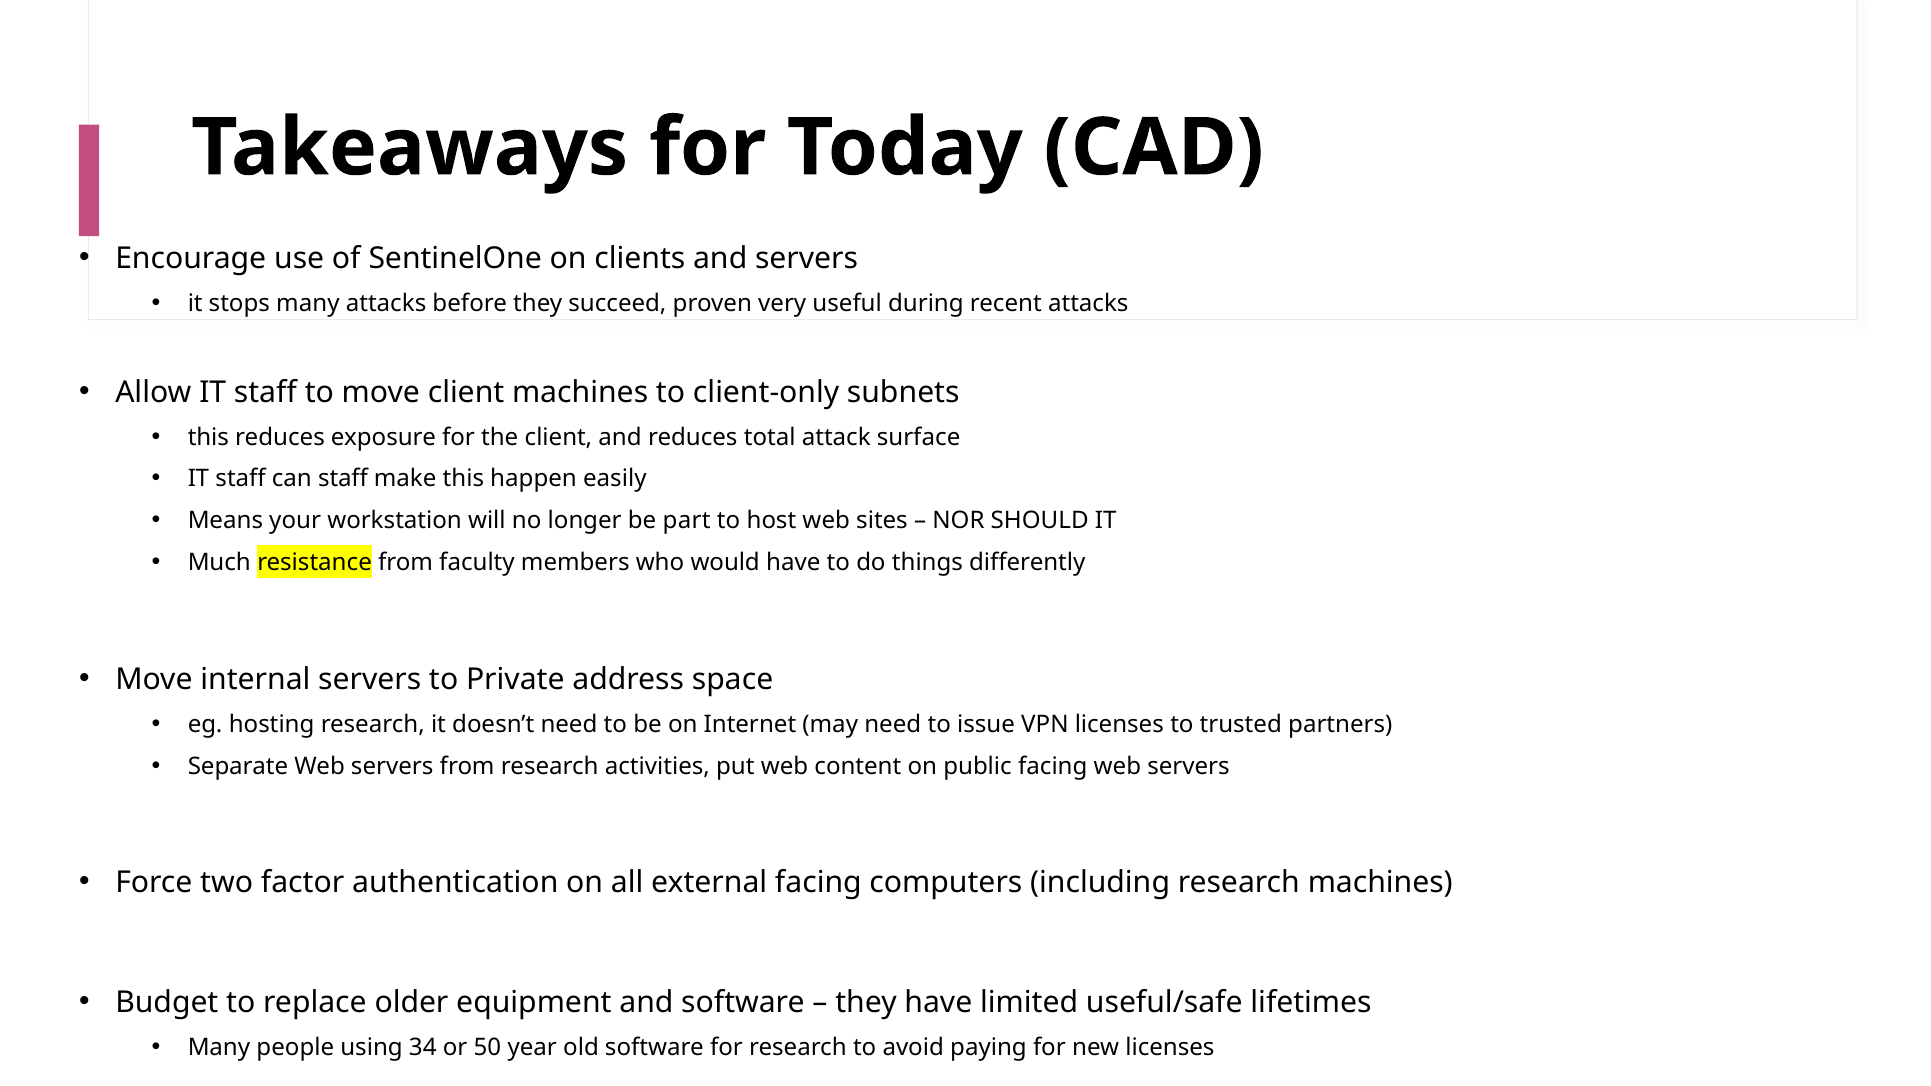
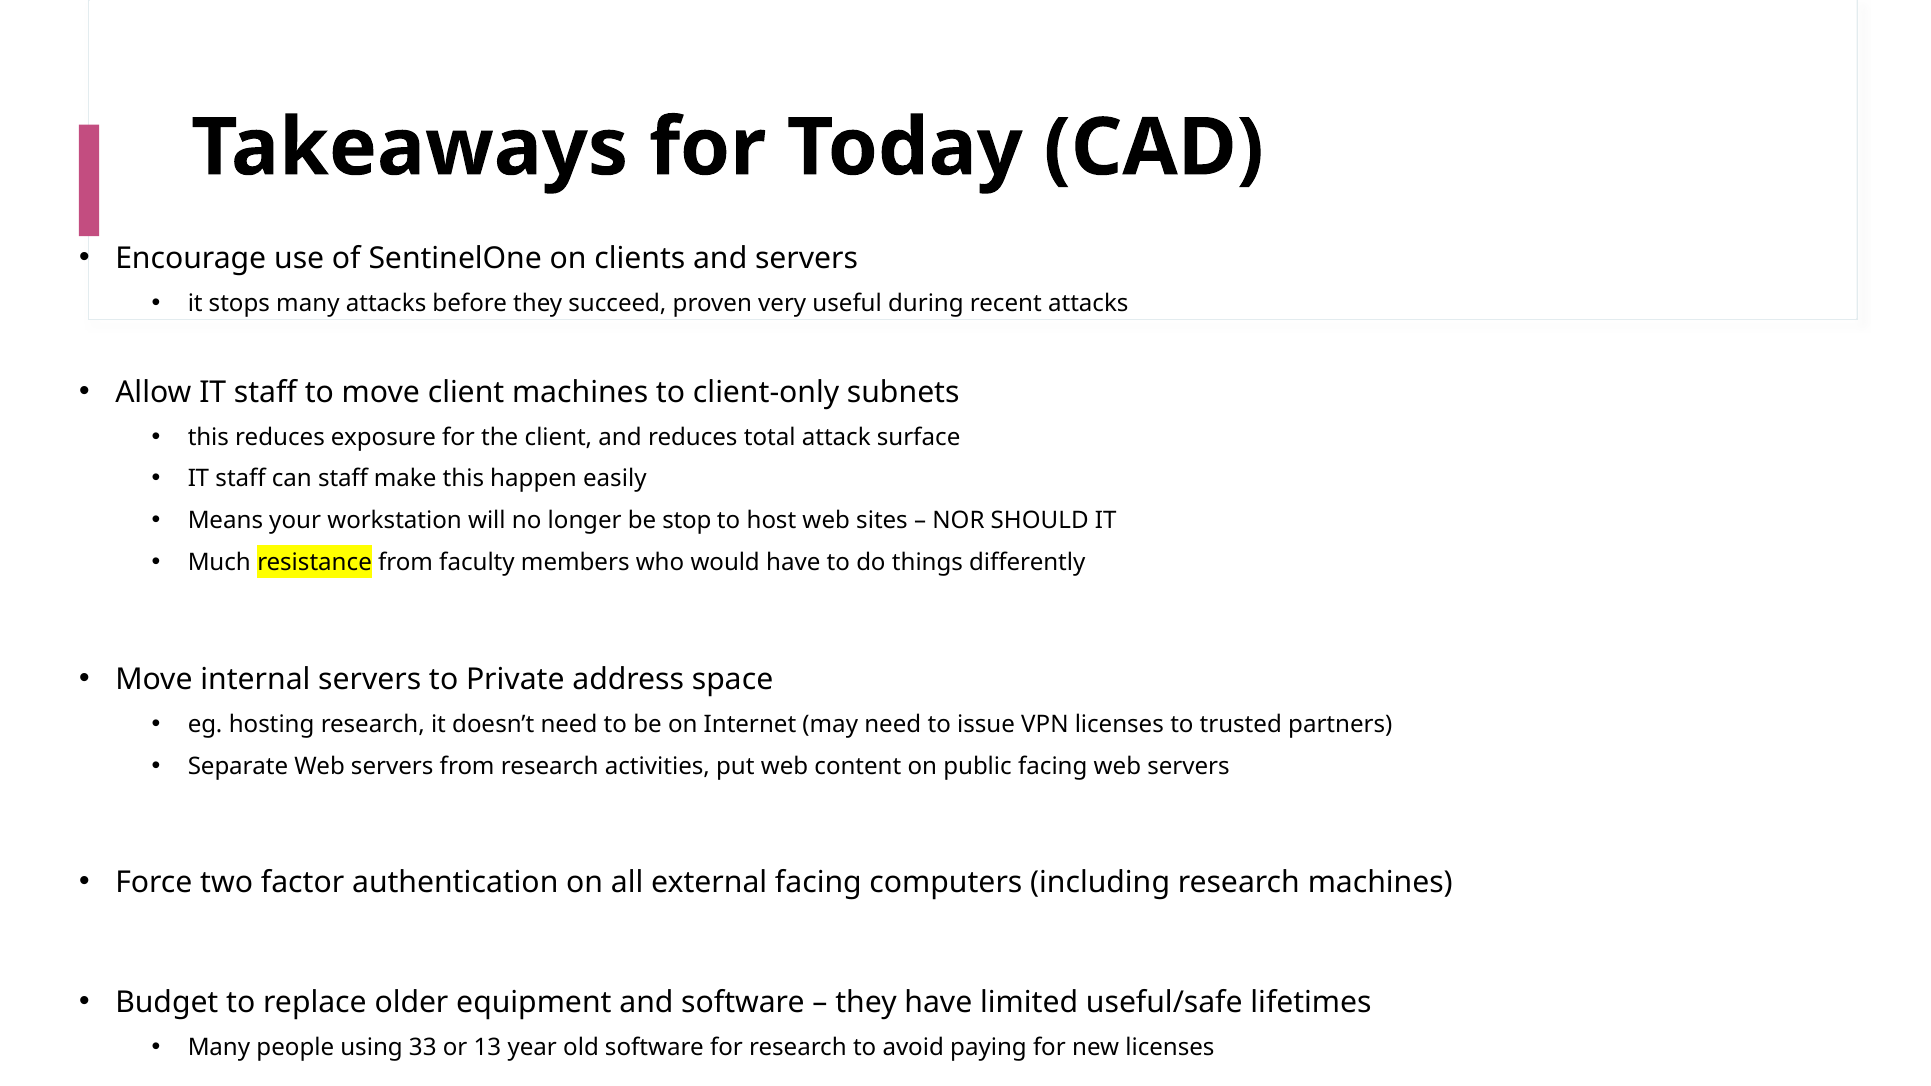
part: part -> stop (687, 521)
34: 34 -> 33 (423, 1048)
50: 50 -> 13 (487, 1048)
